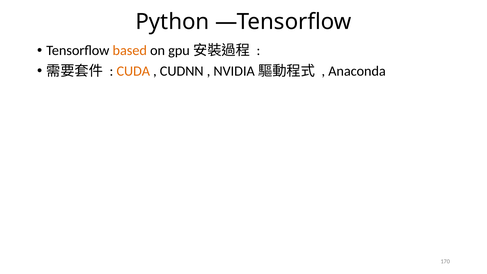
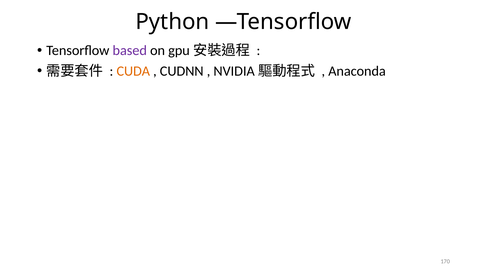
based colour: orange -> purple (130, 51)
